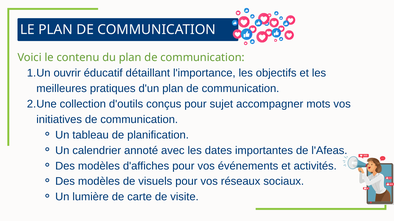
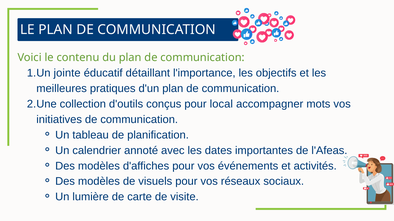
ouvrir: ouvrir -> jointe (67, 73)
sujet: sujet -> local (221, 104)
